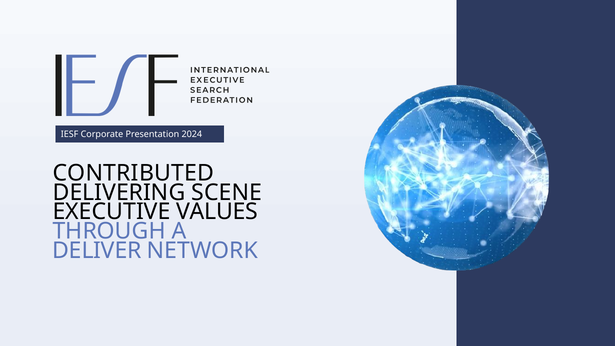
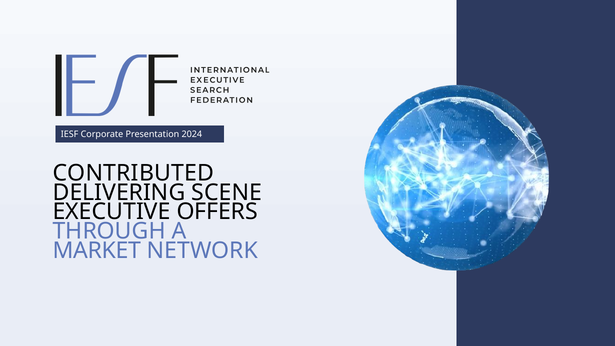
VALUES: VALUES -> OFFERS (217, 212)
DELIVER: DELIVER -> MARKET (97, 250)
